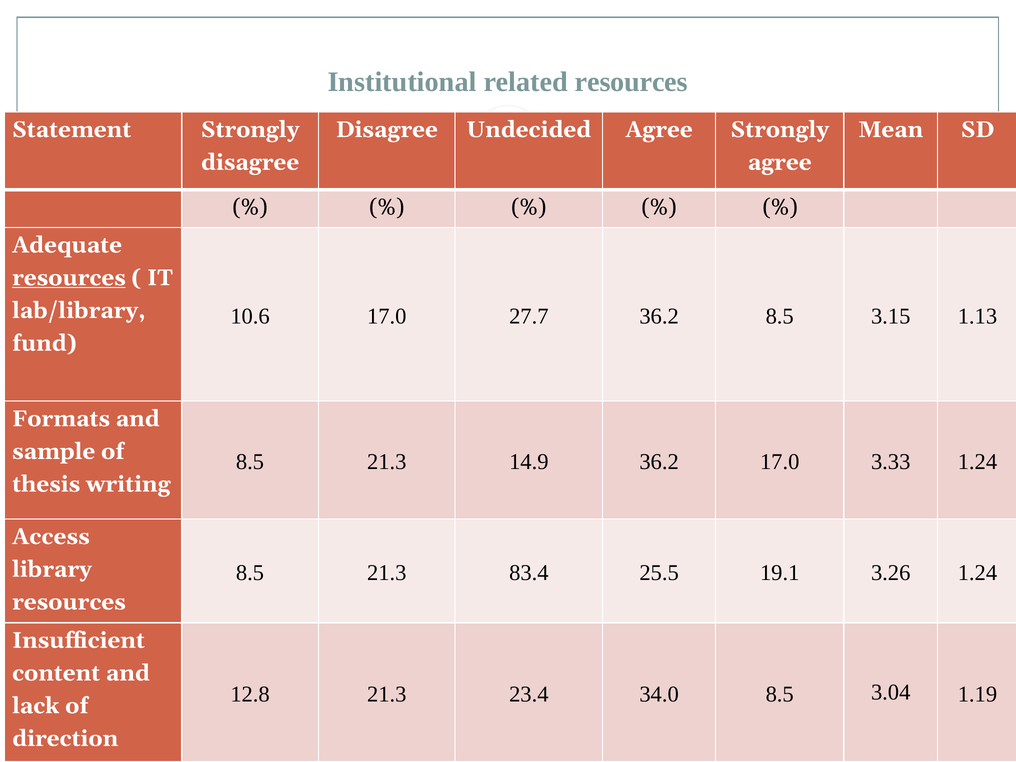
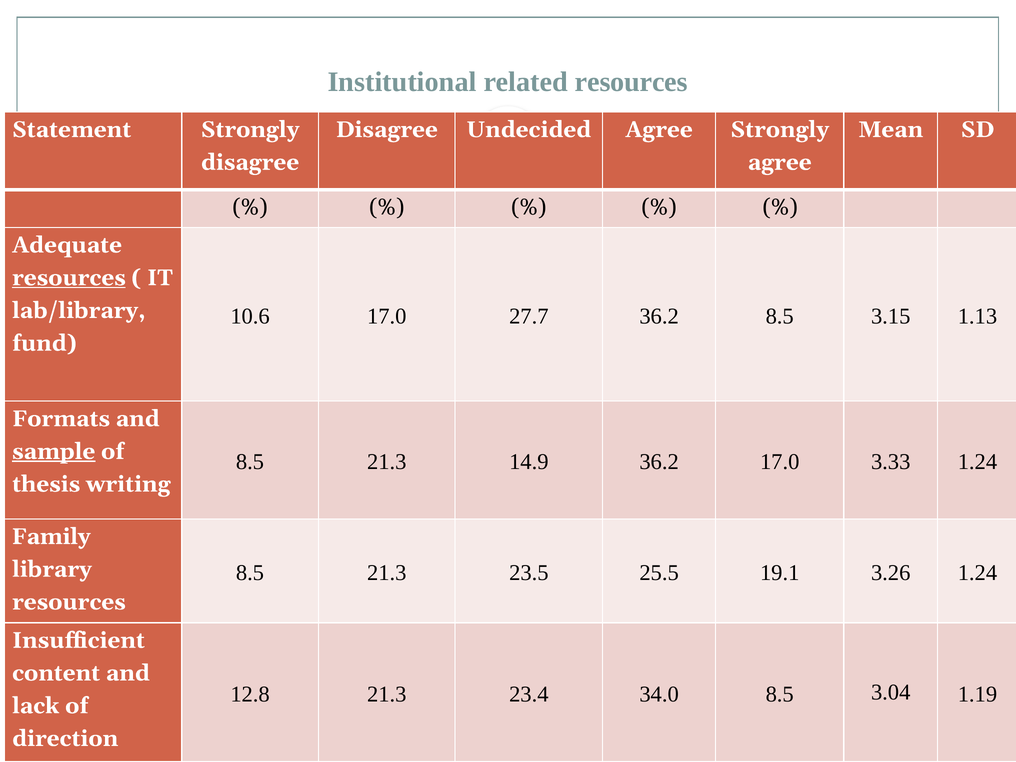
sample underline: none -> present (54, 451)
Access: Access -> Family (51, 537)
83.4: 83.4 -> 23.5 (529, 573)
